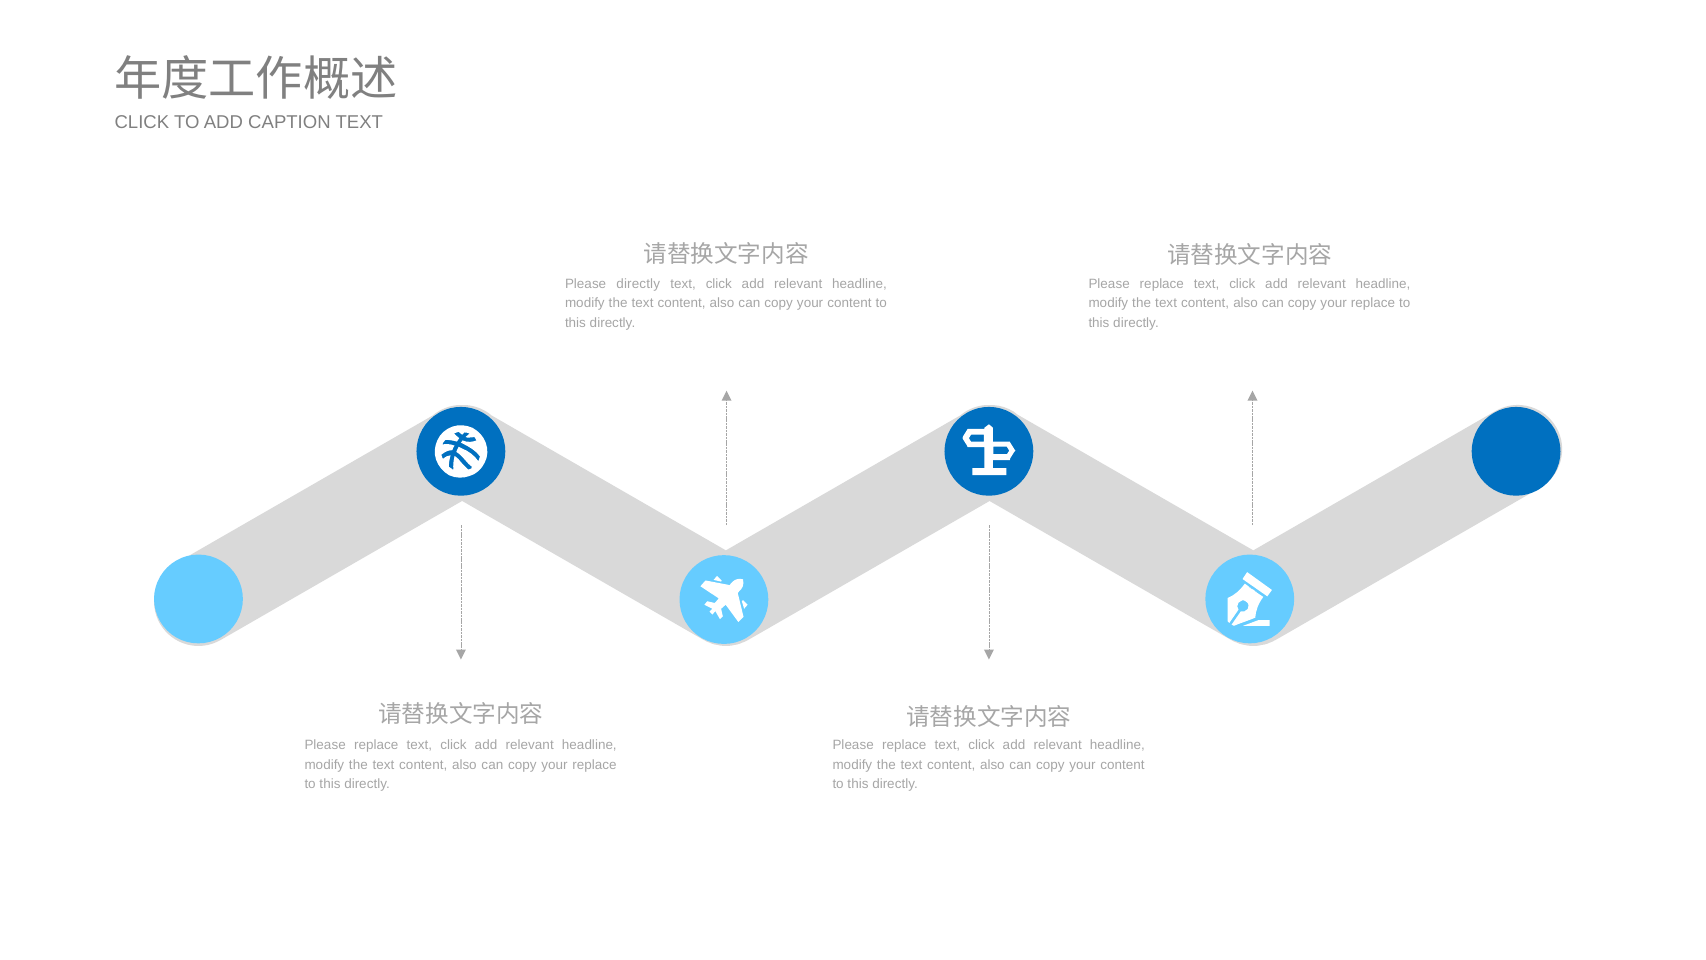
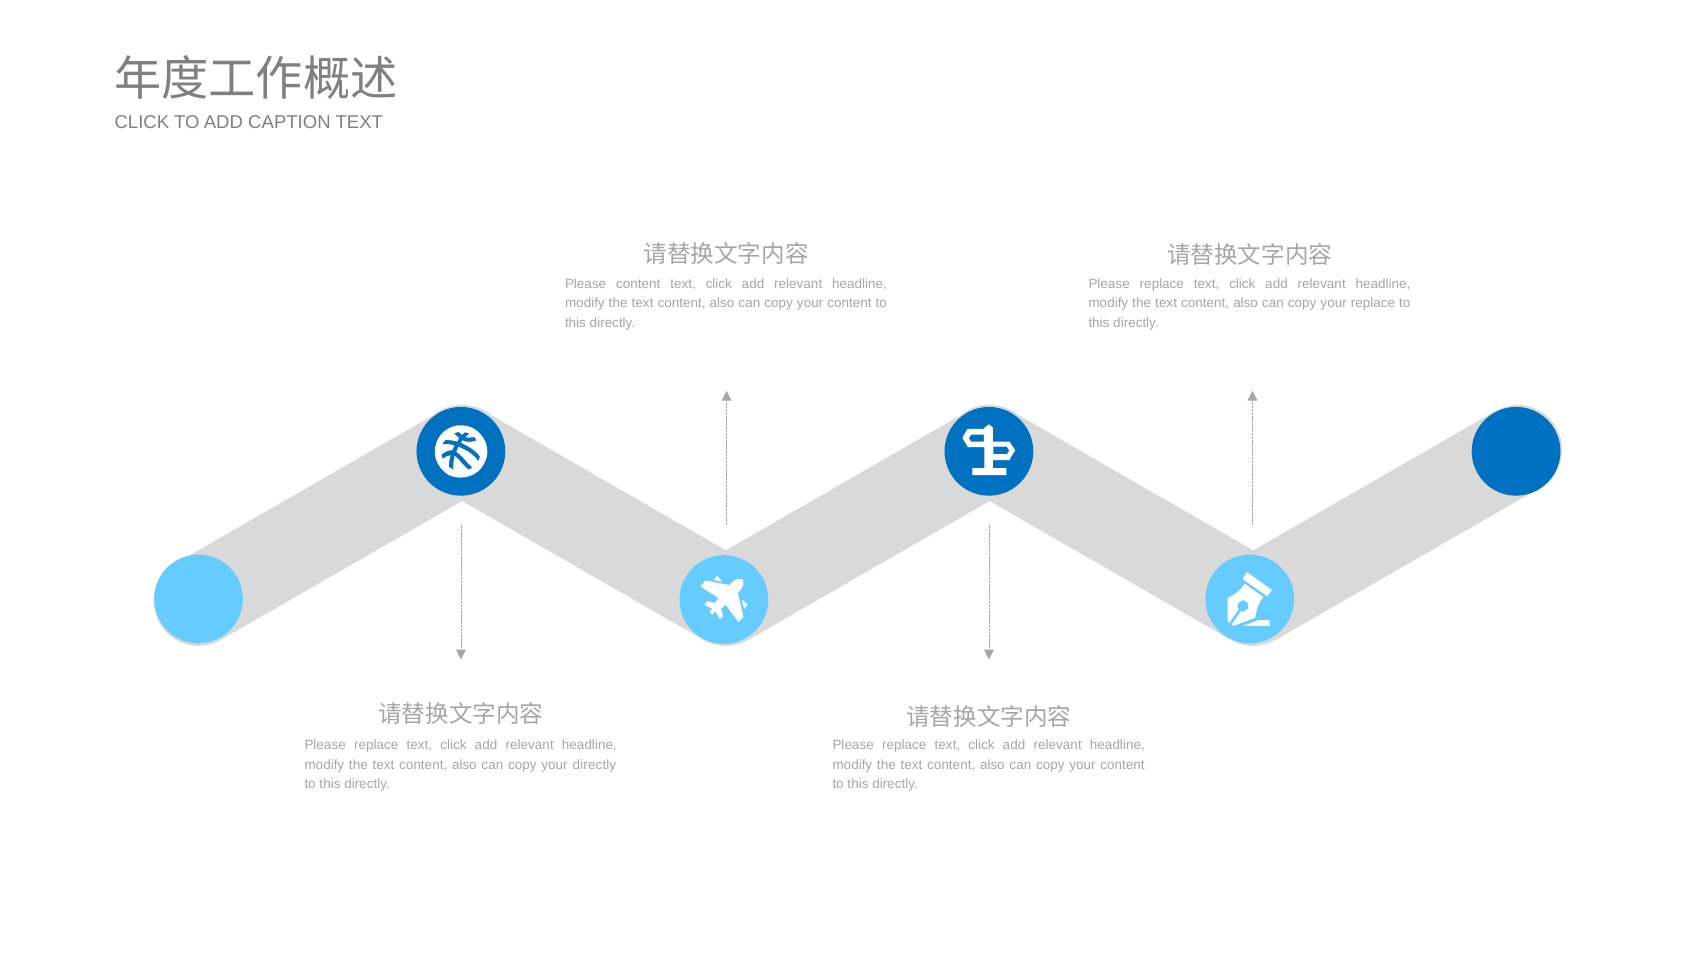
Please directly: directly -> content (638, 284)
replace: replace -> directly (594, 764)
